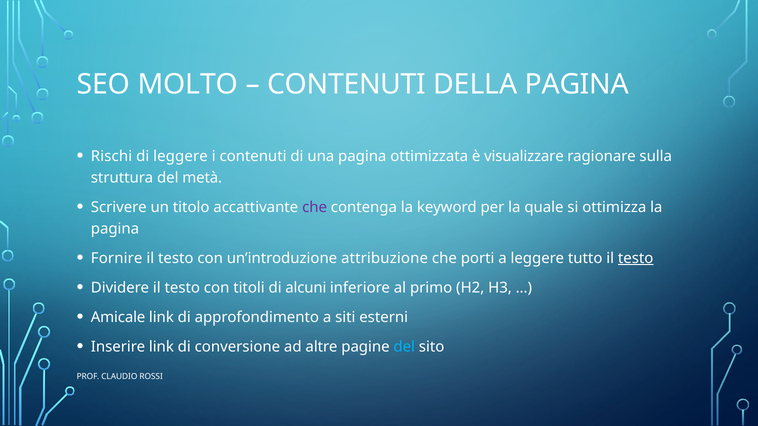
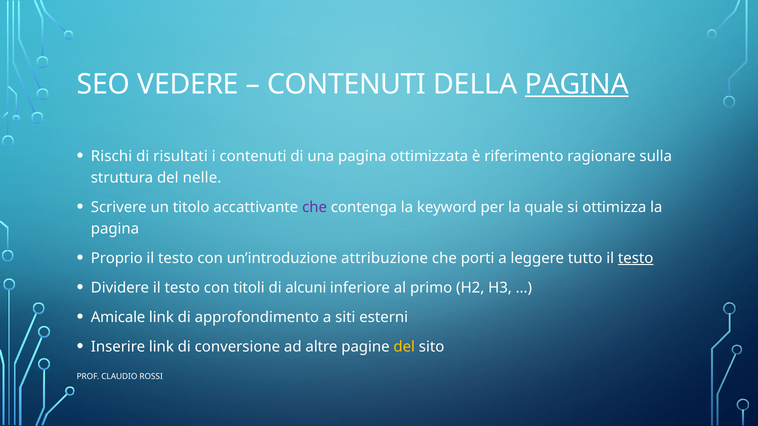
MOLTO: MOLTO -> VEDERE (188, 84)
PAGINA underline: none -> present (577, 84)
di leggere: leggere -> risultati (180, 156)
visualizzare: visualizzare -> riferimento (524, 156)
metà: metà -> nelle (202, 178)
Fornire: Fornire -> Proprio (117, 258)
del colour: light blue -> yellow (404, 347)
